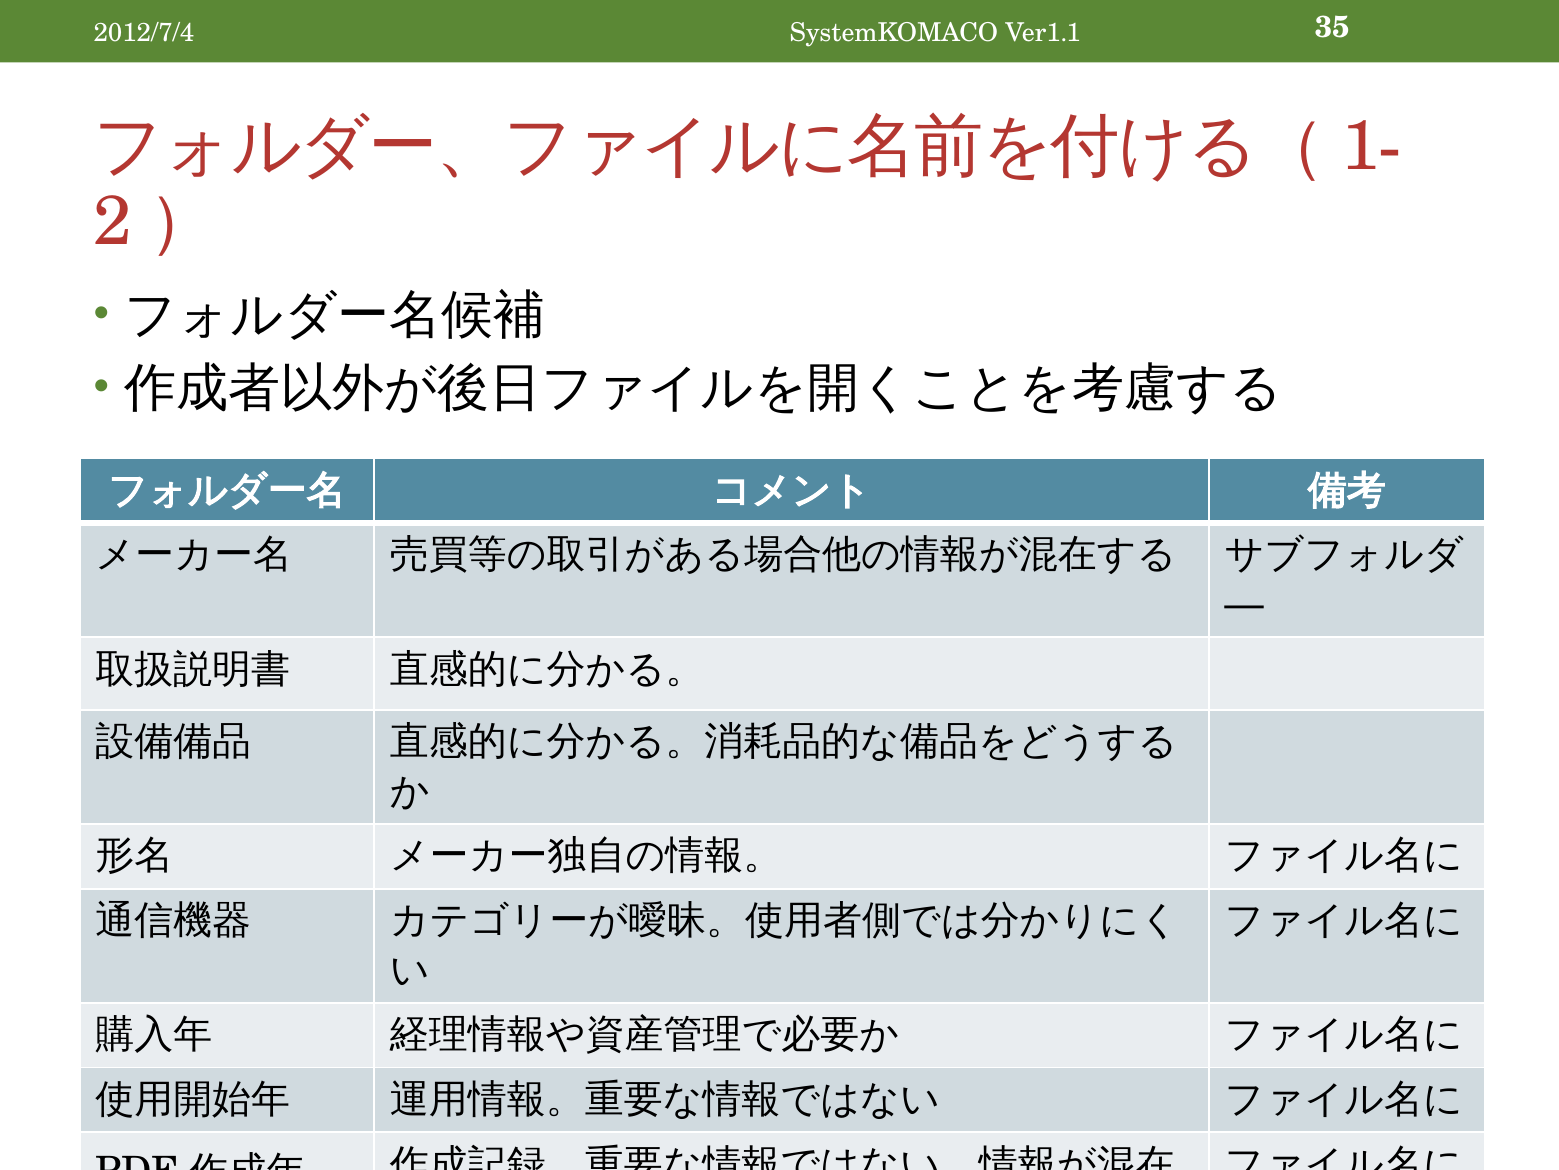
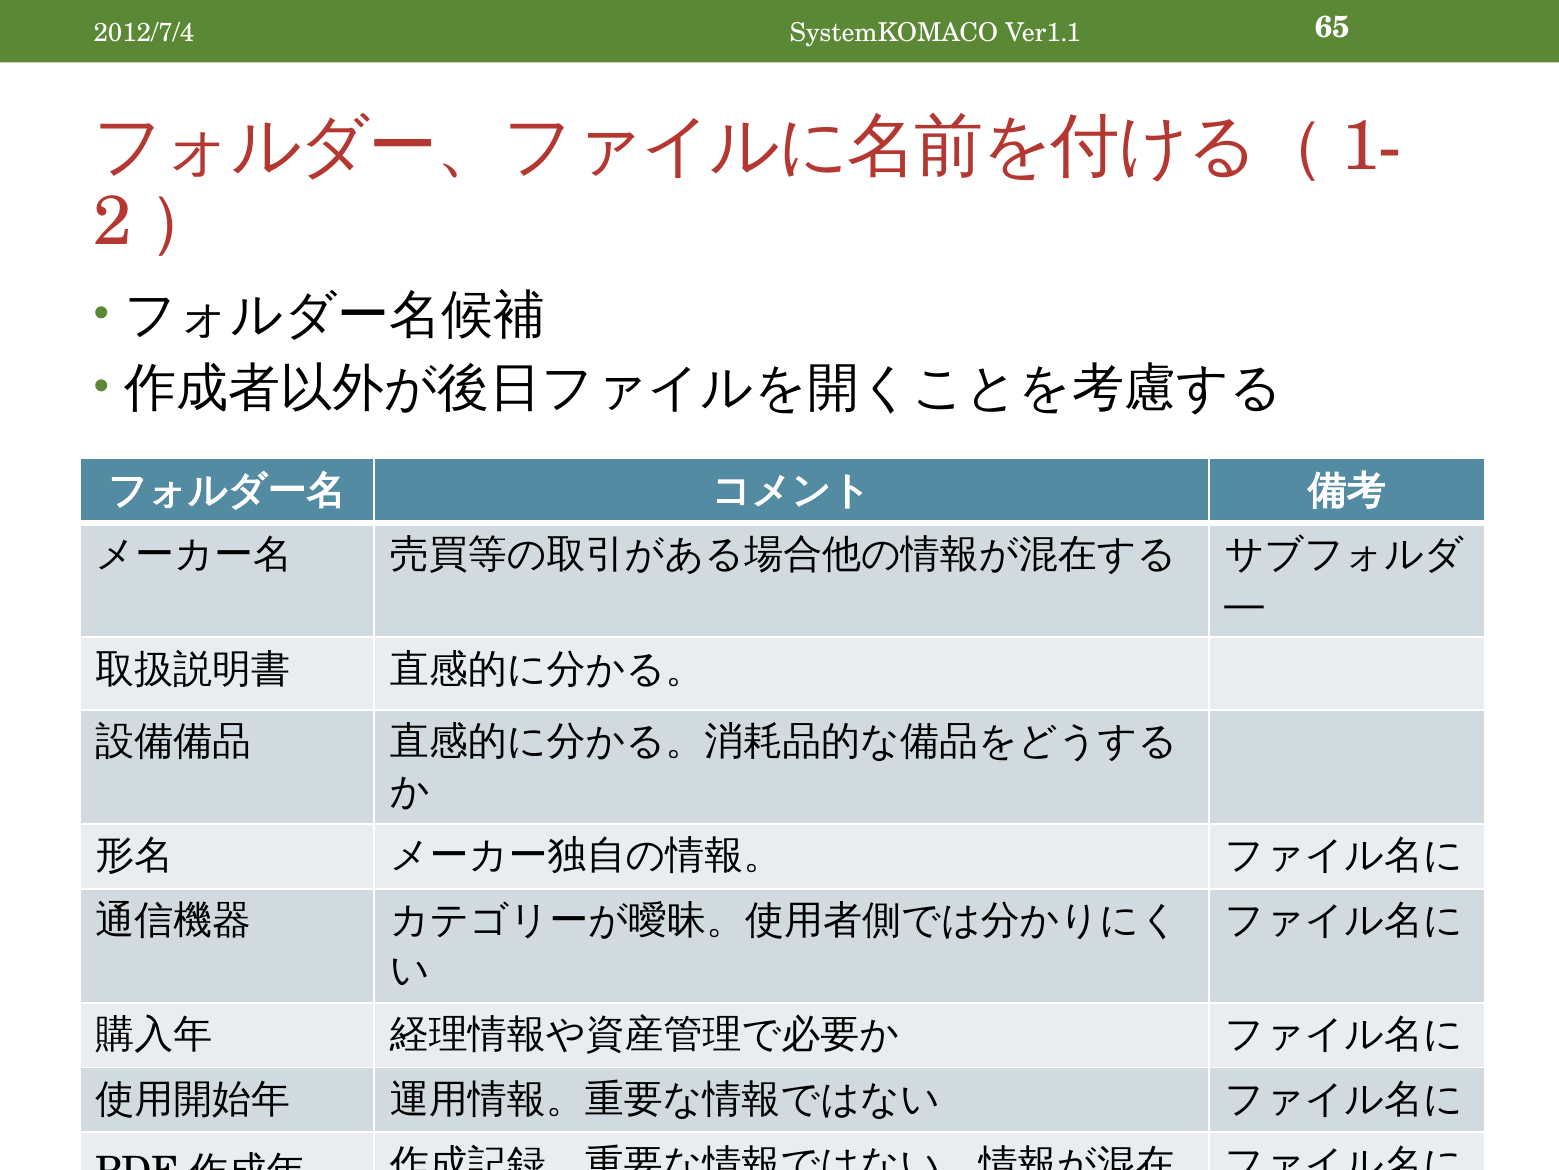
35: 35 -> 65 (1332, 28)
